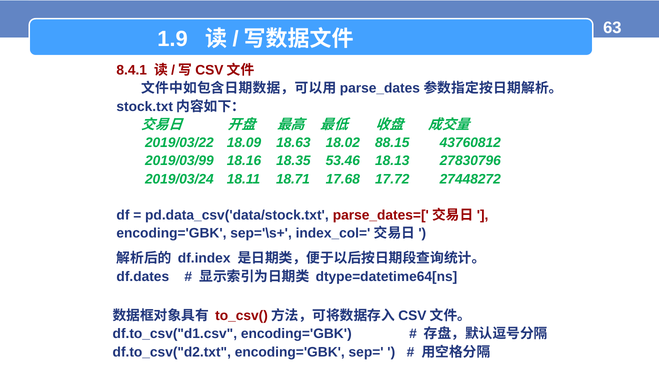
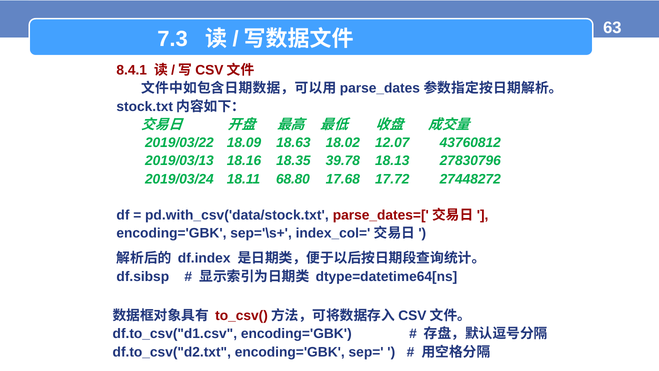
1.9: 1.9 -> 7.3 (173, 39)
88.15: 88.15 -> 12.07 (392, 143)
2019/03/99: 2019/03/99 -> 2019/03/13 (179, 161)
53.46: 53.46 -> 39.78 (343, 161)
18.71: 18.71 -> 68.80 (293, 179)
pd.data_csv('data/stock.txt: pd.data_csv('data/stock.txt -> pd.with_csv('data/stock.txt (237, 215)
df.dates: df.dates -> df.sibsp (143, 276)
